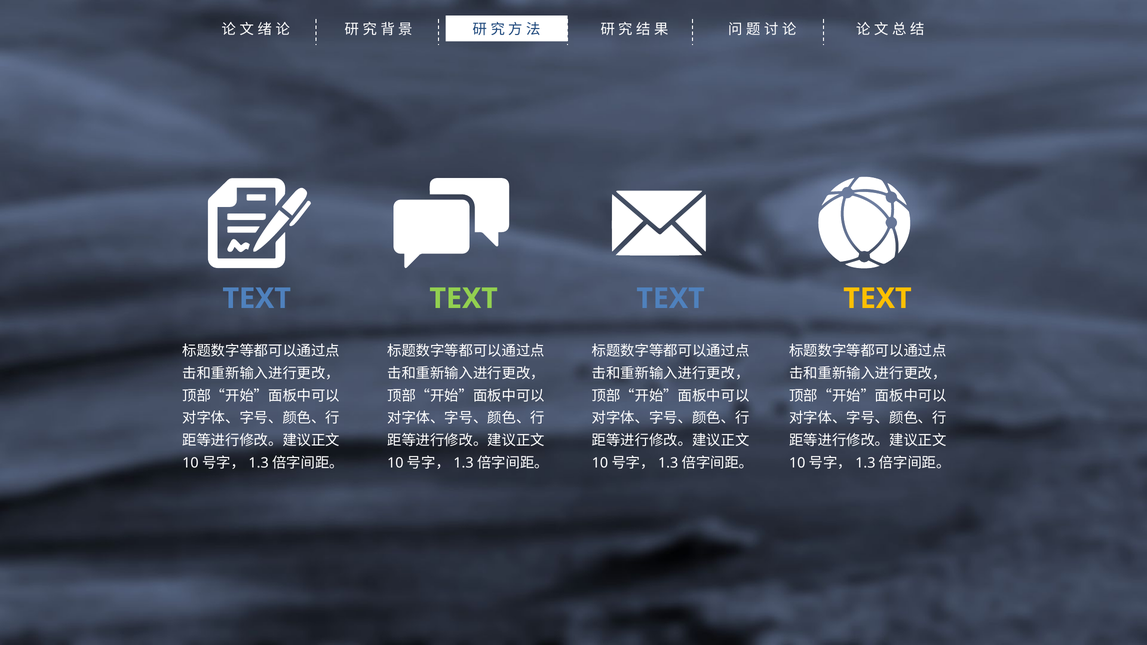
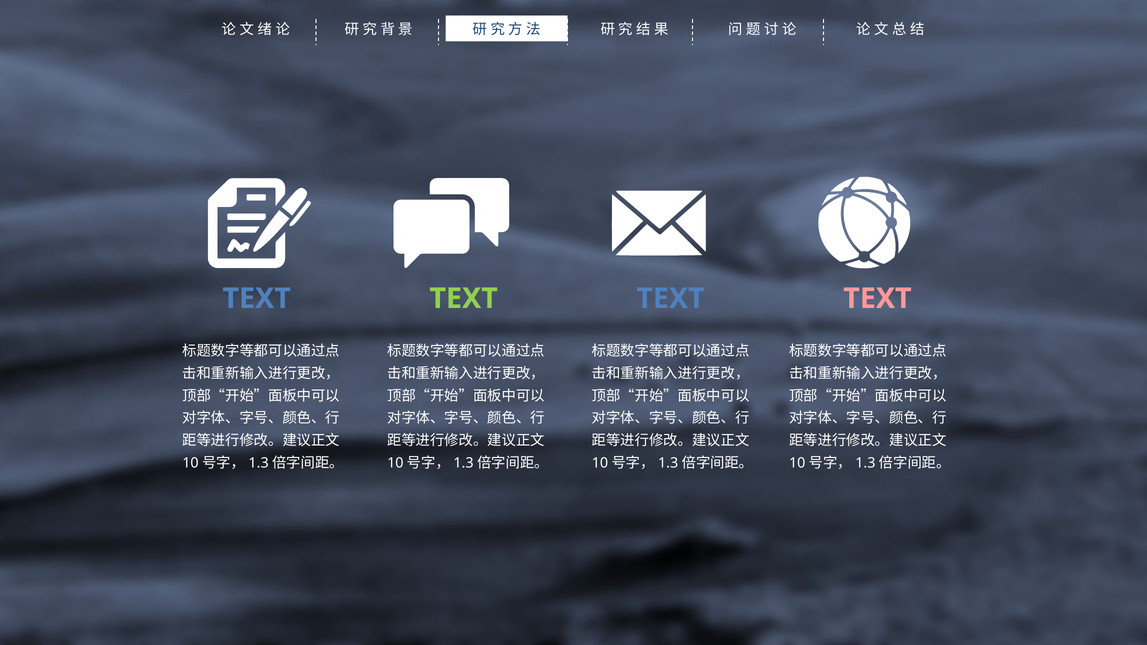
TEXT colour: yellow -> pink (877, 299)
